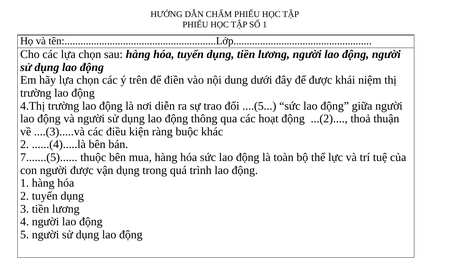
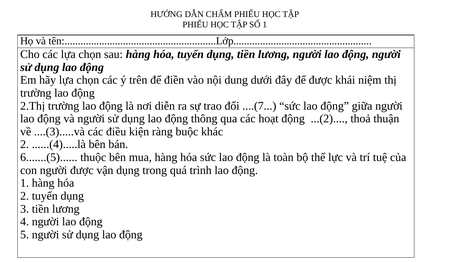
4.Thị: 4.Thị -> 2.Thị (33, 106)
....(5: ....(5 -> ....(7 (259, 106)
7.......(5: 7.......(5 -> 6.......(5 (49, 157)
